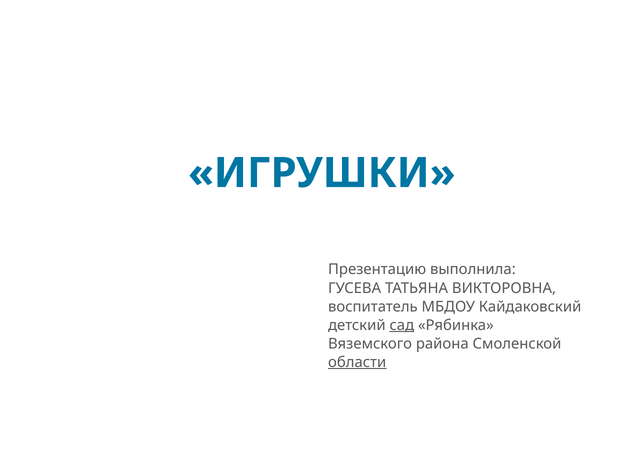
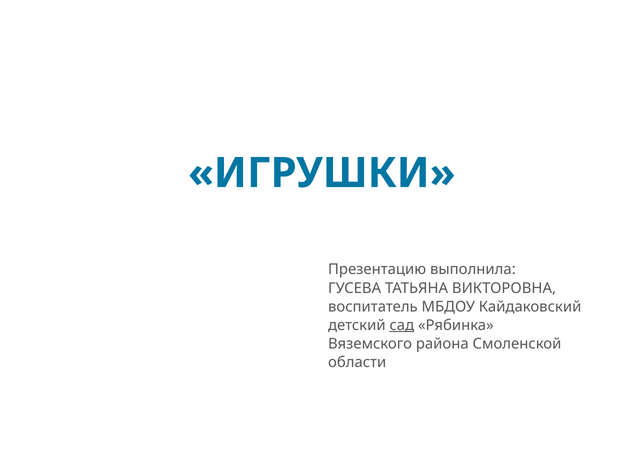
области underline: present -> none (357, 362)
